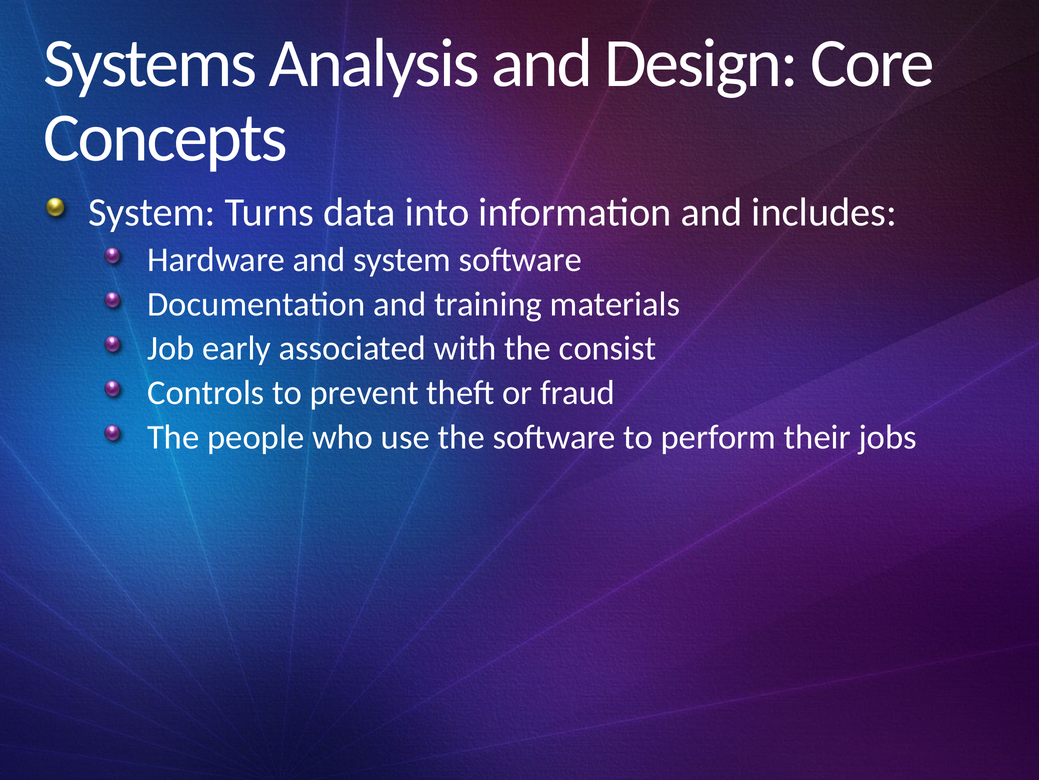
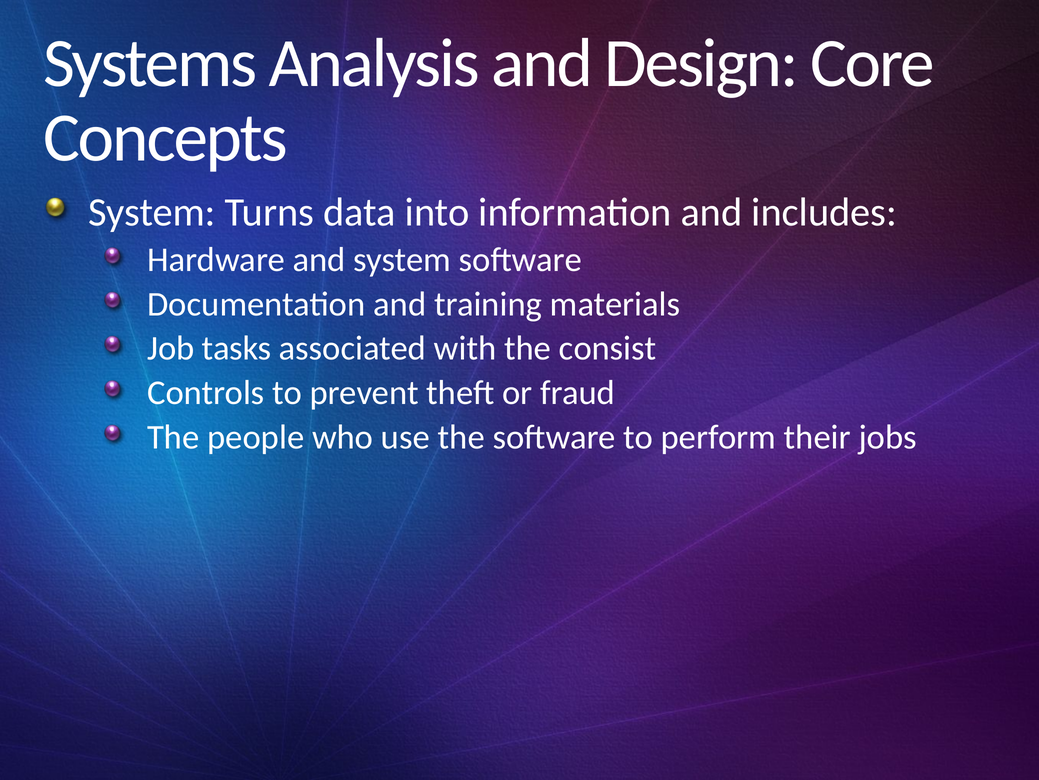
early: early -> tasks (237, 348)
